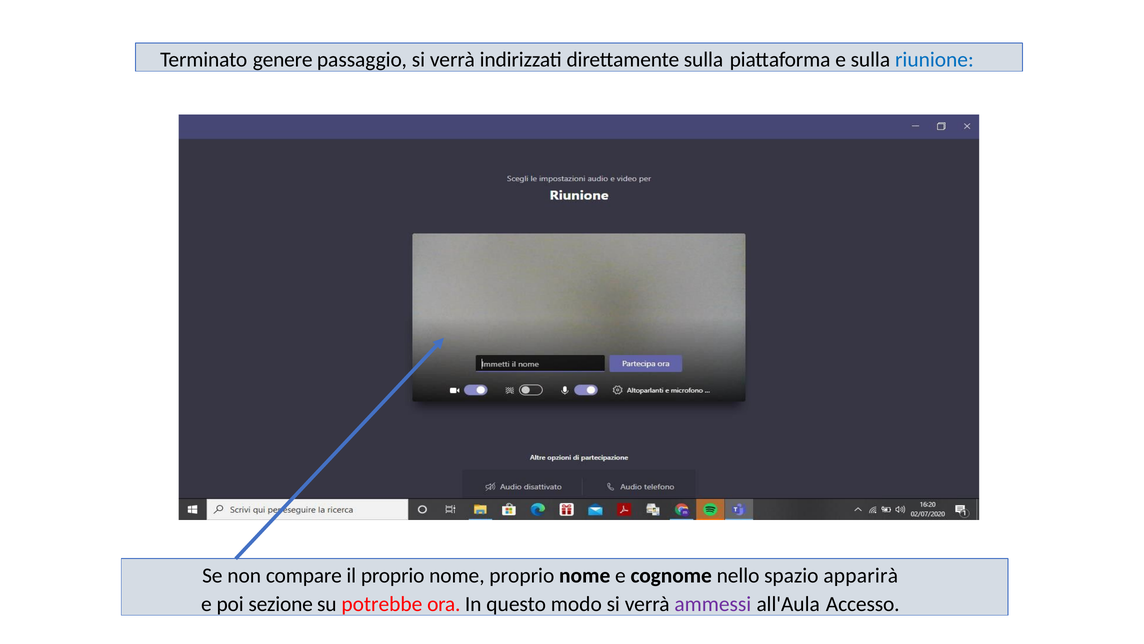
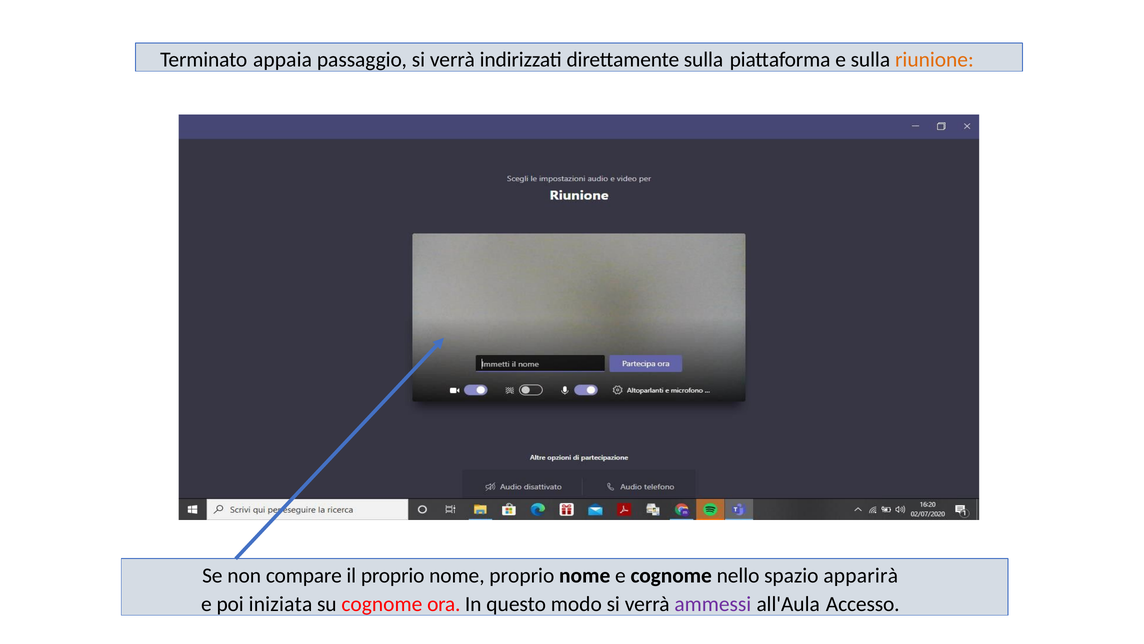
genere: genere -> appaia (283, 60)
riunione colour: blue -> orange (934, 60)
sezione: sezione -> iniziata (280, 603)
su potrebbe: potrebbe -> cognome (382, 603)
